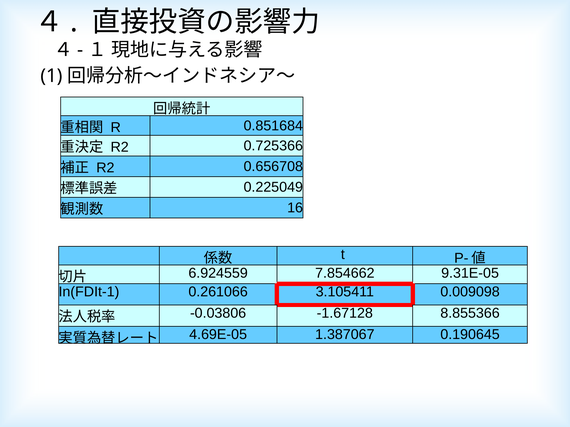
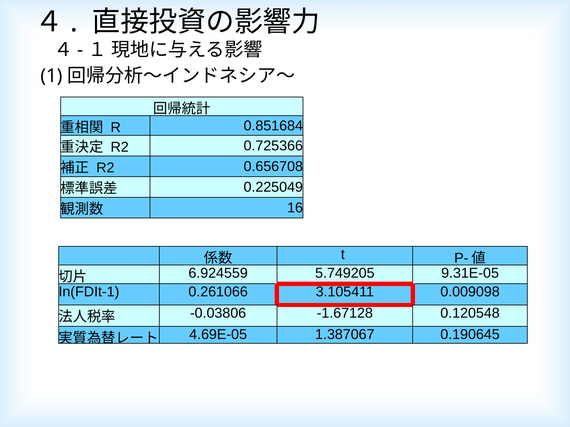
7.854662: 7.854662 -> 5.749205 (345, 274)
8.855366: 8.855366 -> 0.120548 (470, 314)
